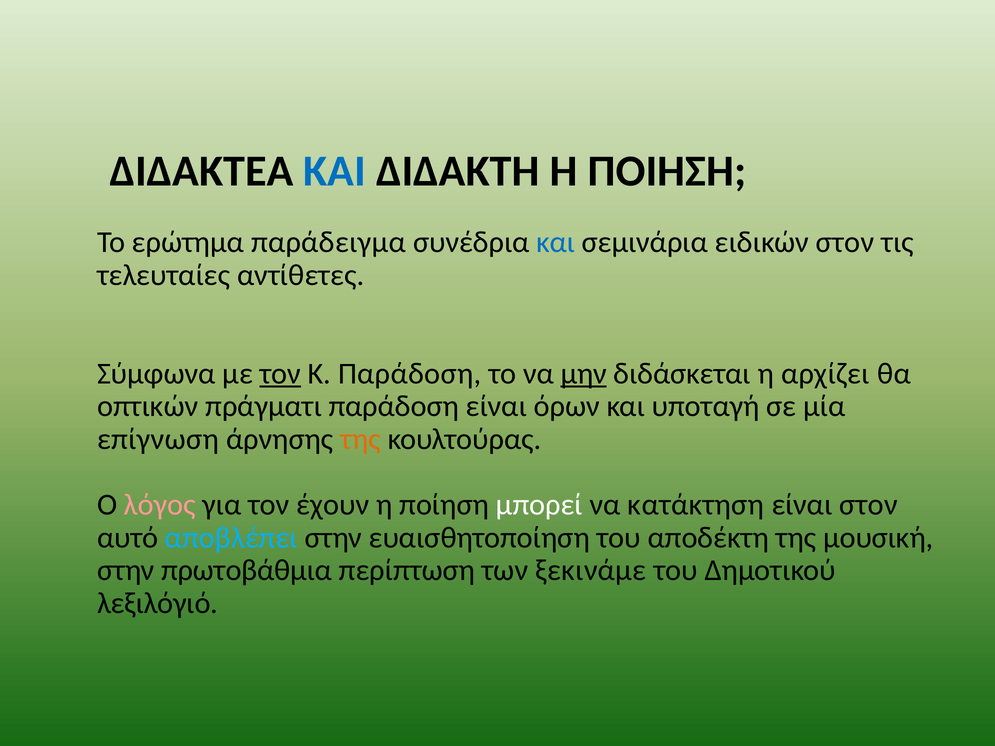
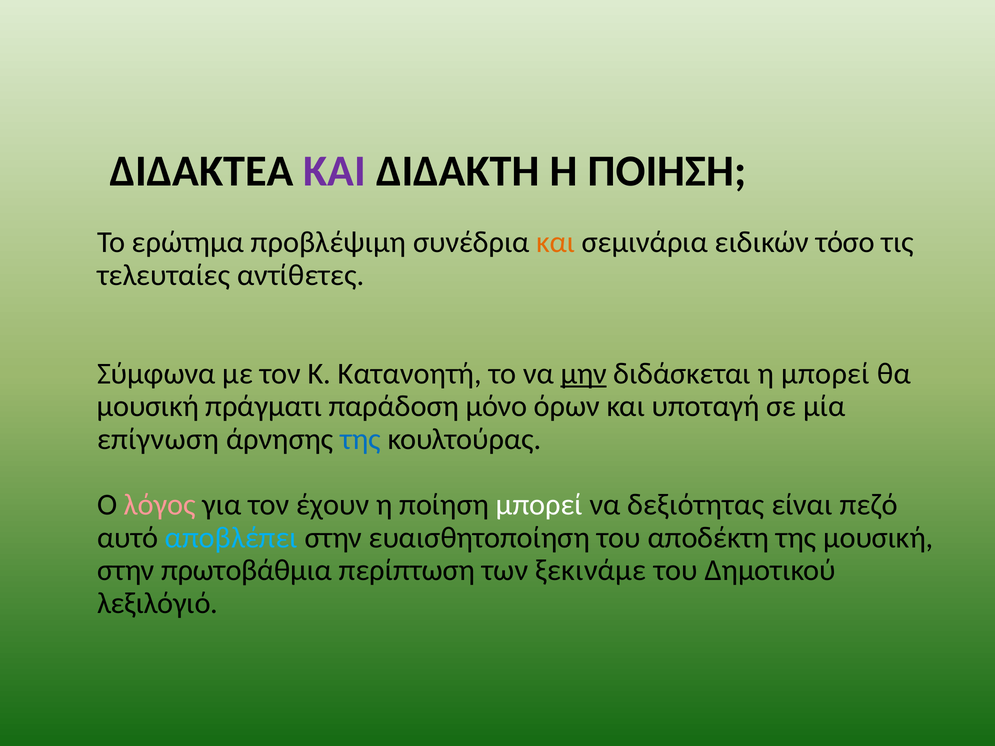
ΚΑΙ colour: blue -> purple (335, 171)
παράδειγμα: παράδειγμα -> προβλέψιμη (329, 242)
και colour: blue -> orange (556, 242)
ειδικών στον: στον -> τόσο (845, 242)
τον underline: present -> none (280, 374)
Κ Παράδοση: Παράδοση -> Κατανοητή (410, 374)
η αρχίζει: αρχίζει -> μπορεί (825, 374)
οπτικών: οπτικών -> μουσική (148, 406)
παράδοση είναι: είναι -> μόνο (496, 406)
της colour: orange -> blue (361, 439)
κατάκτηση: κατάκτηση -> δεξιότητας (696, 505)
είναι στον: στον -> πεζό (869, 505)
